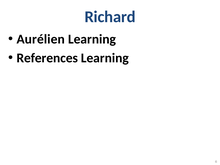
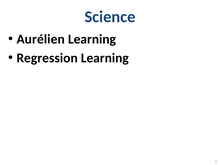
Richard: Richard -> Science (110, 17)
References: References -> Regression (47, 58)
